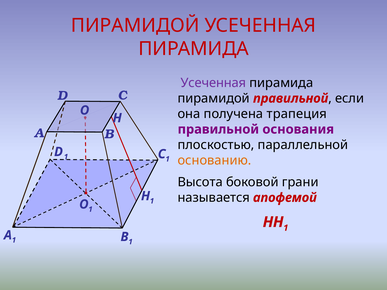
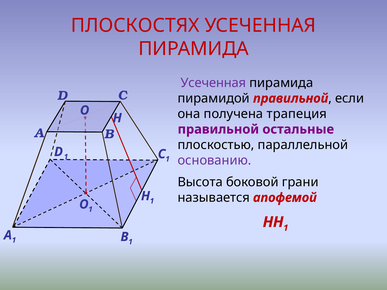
ПИРАМИДОЙ: ПИРАМИДОЙ -> ПЛОСКОСТЯХ (135, 26)
основания: основания -> остальные (298, 129)
основанию colour: orange -> purple (214, 160)
